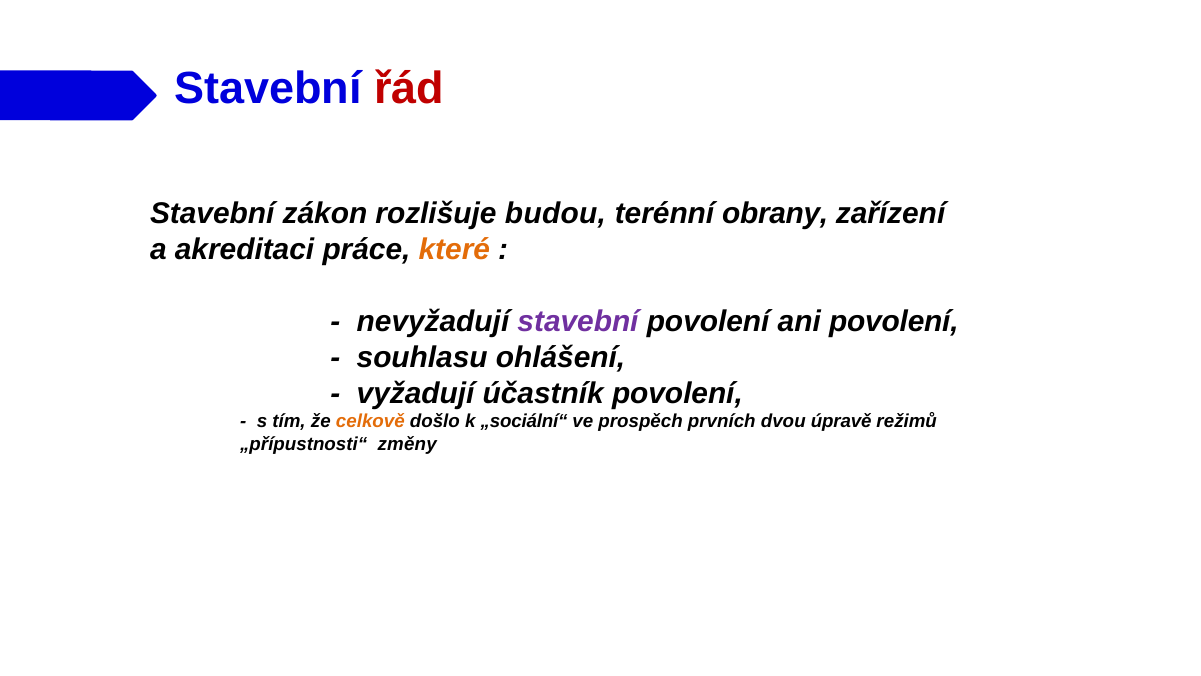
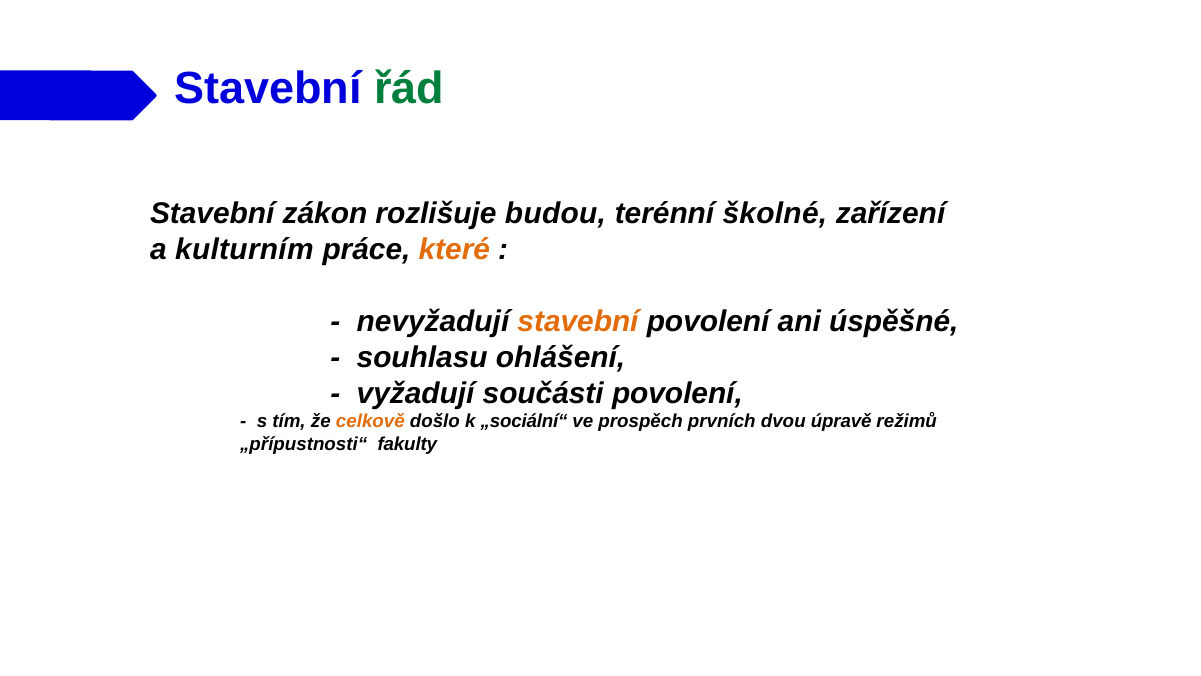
řád colour: red -> green (409, 89)
obrany: obrany -> školné (775, 214)
akreditaci: akreditaci -> kulturním (244, 249)
stavební colour: purple -> orange (578, 321)
ani povolení: povolení -> úspěšné (894, 321)
účastník: účastník -> součásti (543, 393)
změny: změny -> fakulty (407, 444)
